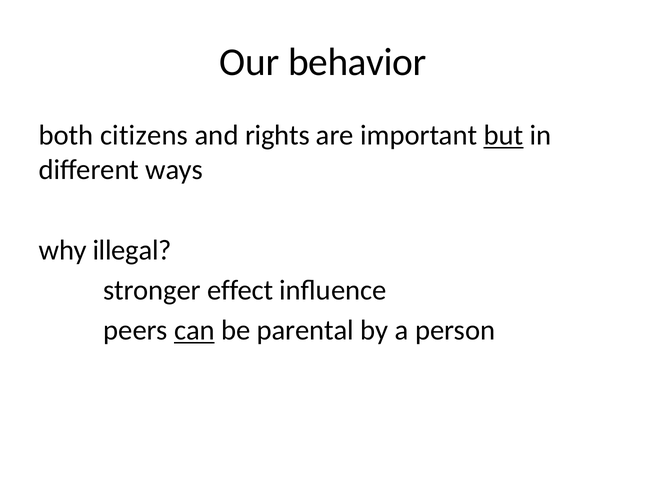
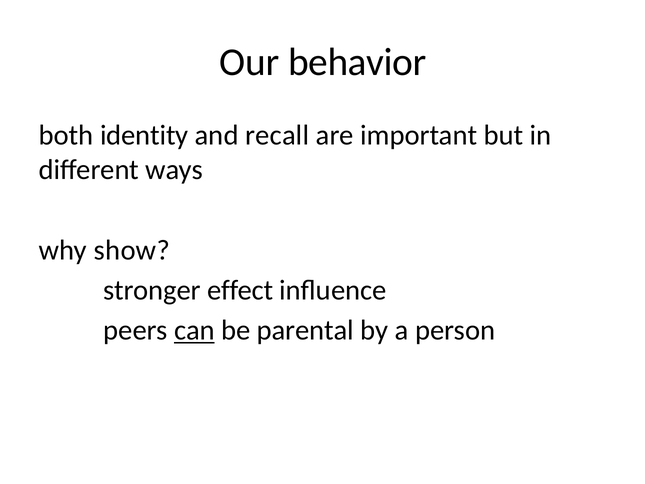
citizens: citizens -> identity (144, 135)
rights: rights -> recall (277, 135)
but underline: present -> none (503, 135)
illegal: illegal -> show (132, 250)
